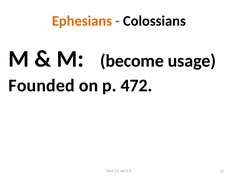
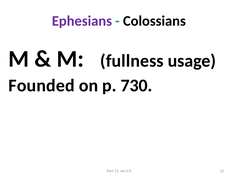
Ephesians colour: orange -> purple (82, 21)
become: become -> fullness (132, 61)
472: 472 -> 730 (136, 85)
